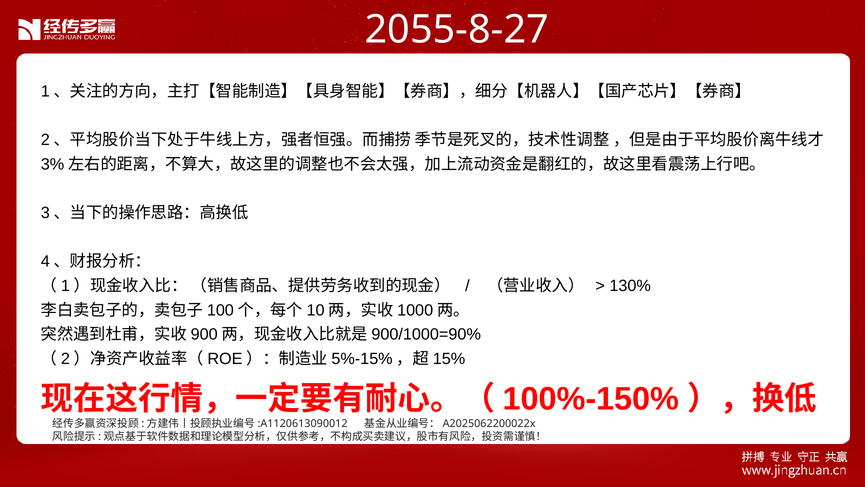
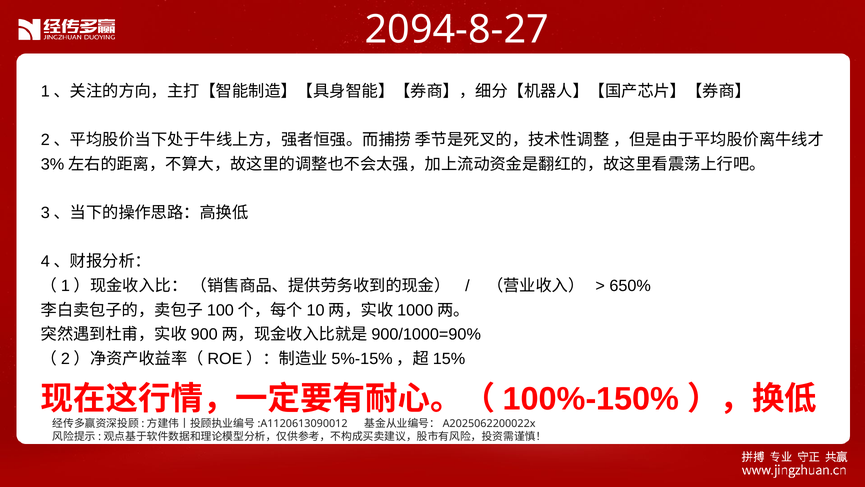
2055-8-27: 2055-8-27 -> 2094-8-27 (457, 30)
130%: 130% -> 650% (630, 286)
